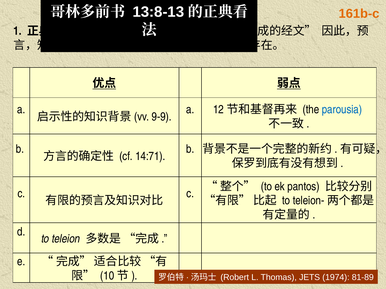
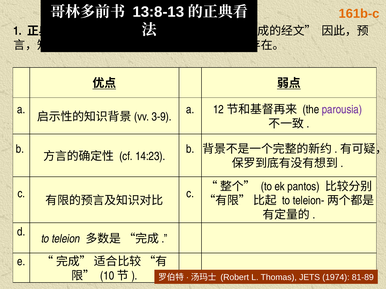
parousia colour: blue -> purple (342, 110)
9-9: 9-9 -> 3-9 (162, 117)
14:71: 14:71 -> 14:23 (150, 156)
